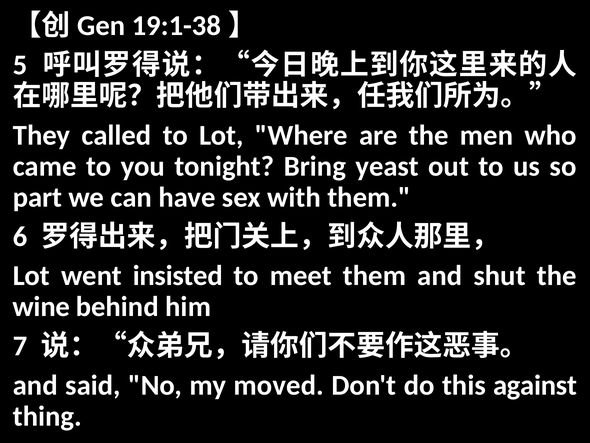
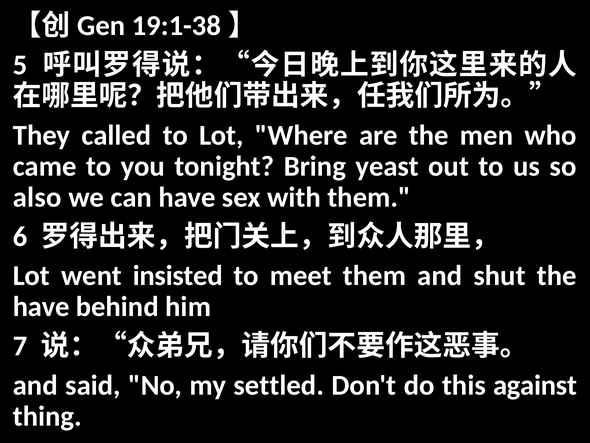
part: part -> also (37, 197)
wine: wine -> have (41, 306)
moved: moved -> settled (279, 385)
